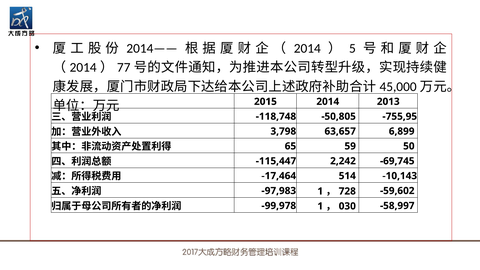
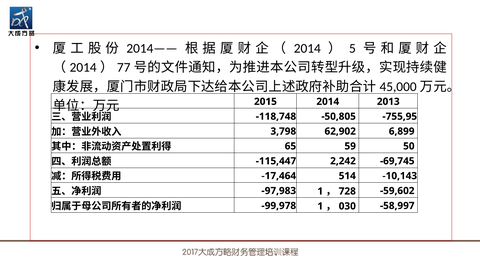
63,657: 63,657 -> 62,902 (340, 131)
